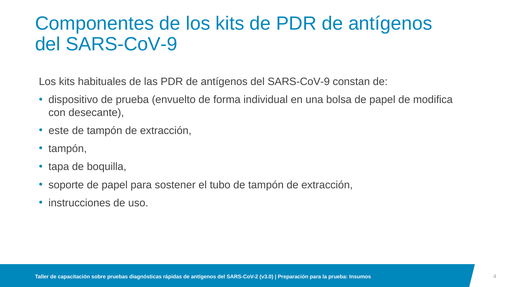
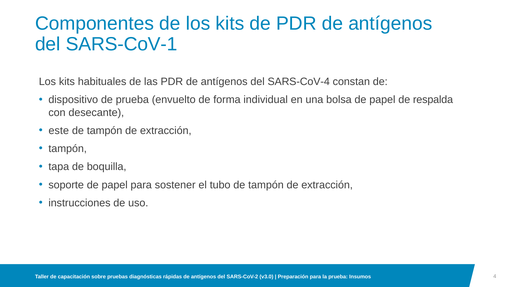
SARS-CoV-9: SARS-CoV-9 -> SARS-CoV-1 (122, 44)
SARS-CoV-9: SARS-CoV-9 -> SARS-CoV-4 (299, 82)
modifica: modifica -> respalda (433, 100)
